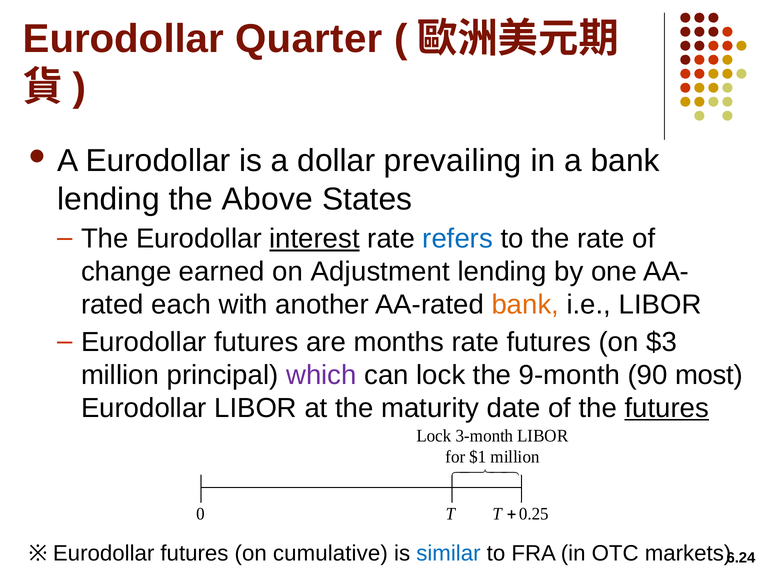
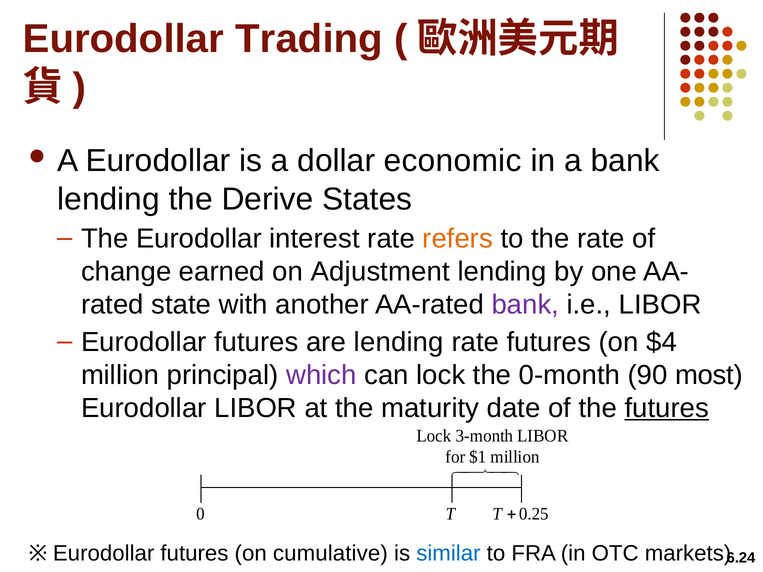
Quarter: Quarter -> Trading (309, 39)
prevailing: prevailing -> economic (453, 161)
Above: Above -> Derive (267, 199)
interest underline: present -> none (314, 239)
refers colour: blue -> orange (458, 239)
each: each -> state (181, 305)
bank colour: orange -> purple (525, 305)
are months: months -> lending (399, 342)
$3: $3 -> $4 (661, 342)
9-month: 9-month -> 0-month (569, 375)
